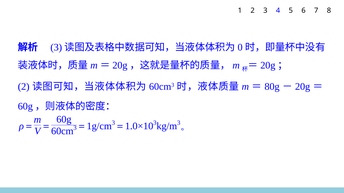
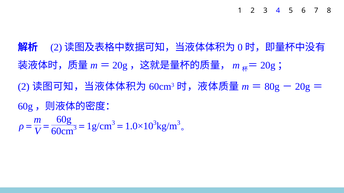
3: 3 -> 2 (56, 47)
